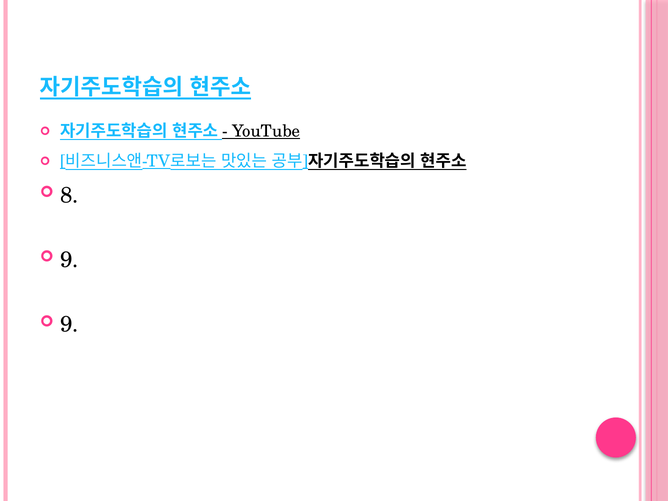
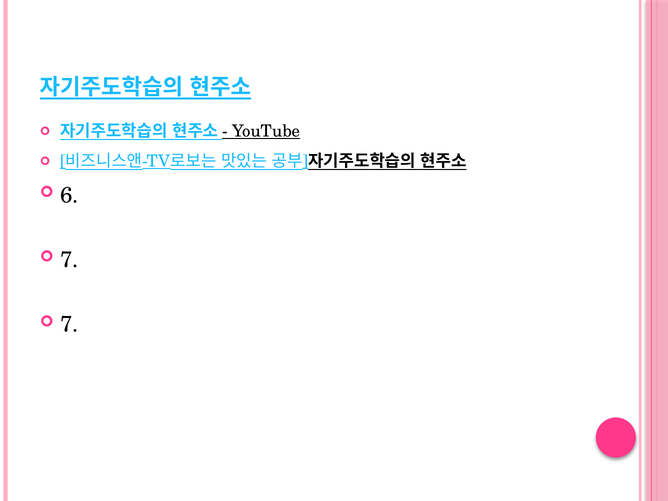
8: 8 -> 6 (69, 195)
9: 9 -> 7 (69, 260)
9: 9 -> 7 (69, 324)
